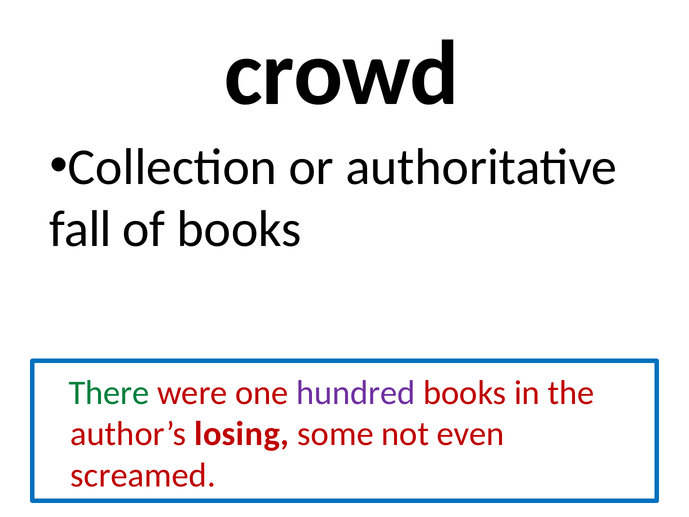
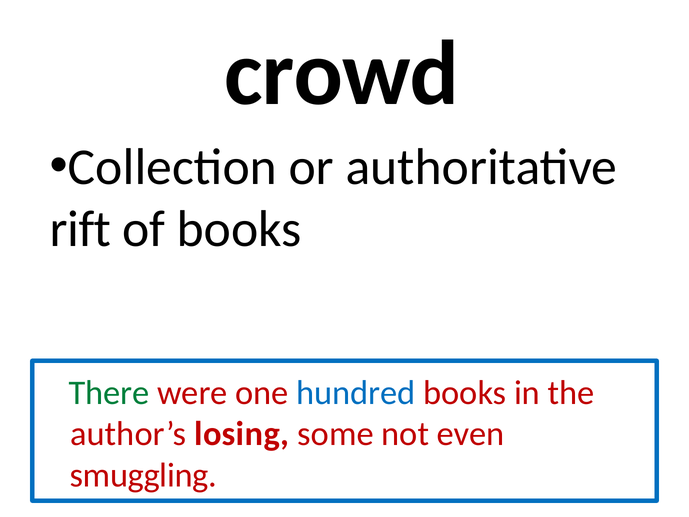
fall: fall -> rift (80, 229)
hundred colour: purple -> blue (356, 393)
screamed: screamed -> smuggling (143, 475)
